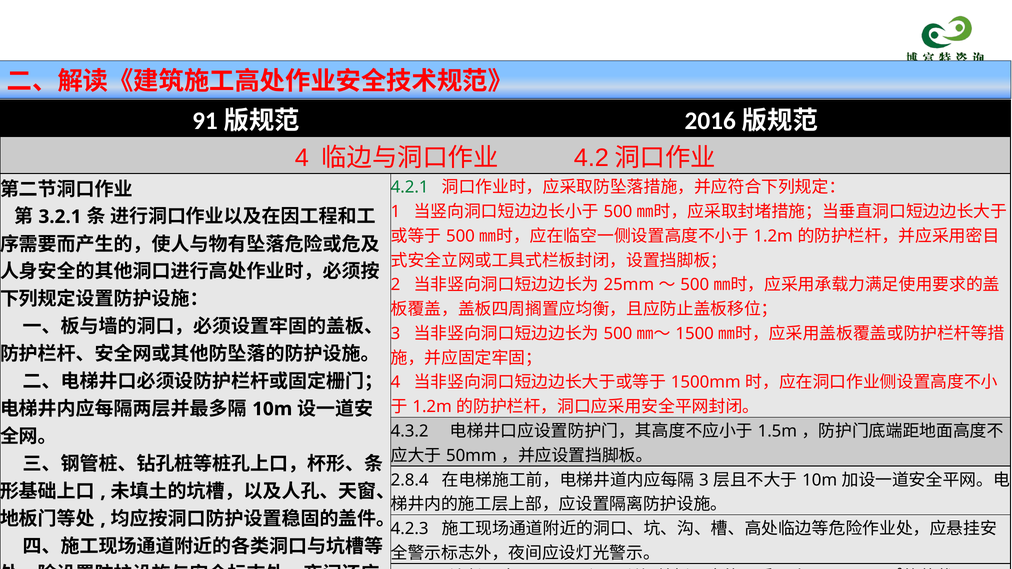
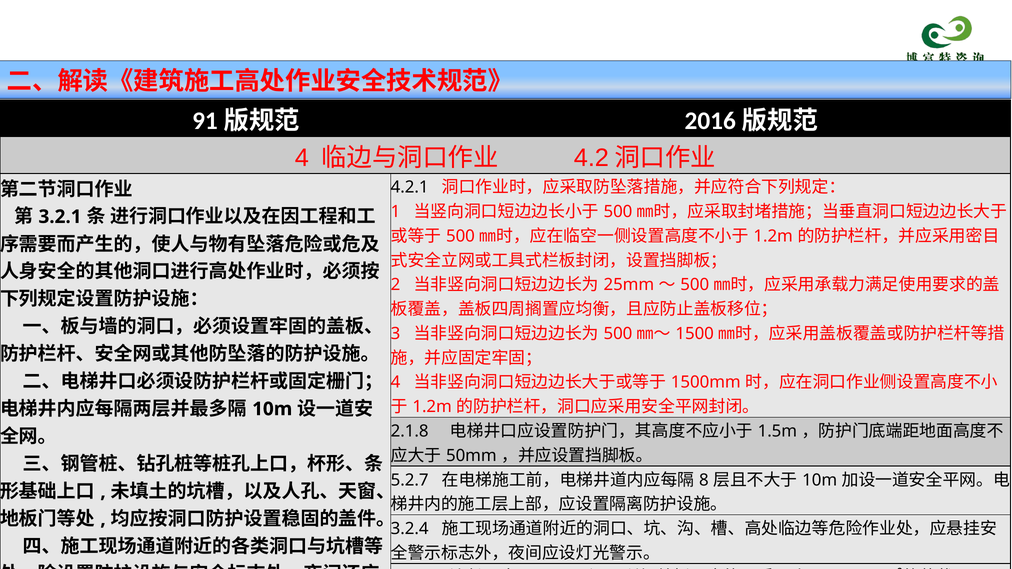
4.2.1 colour: green -> black (410, 188)
4.3.2: 4.3.2 -> 2.1.8 (410, 431)
2.8.4: 2.8.4 -> 5.2.7 (410, 480)
3: 3 -> 8 (704, 480)
4.2.3: 4.2.3 -> 3.2.4 (410, 529)
